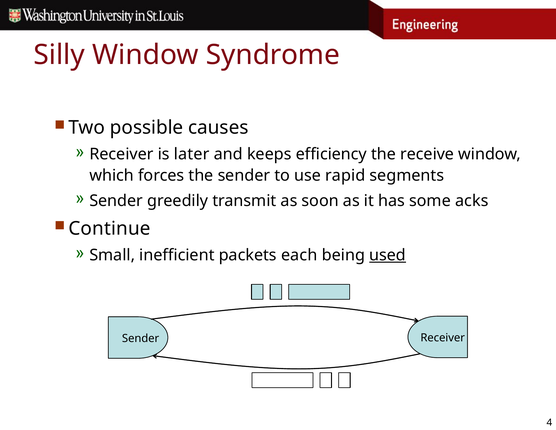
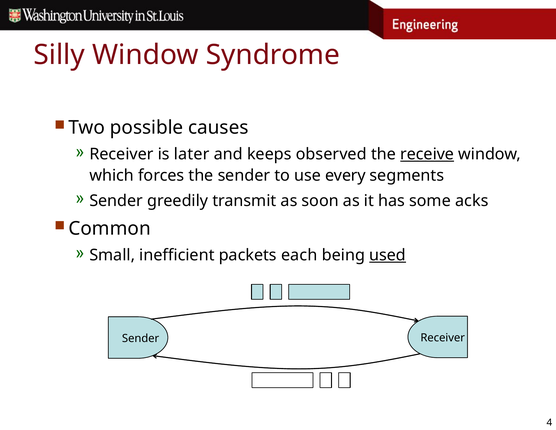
efficiency: efficiency -> observed (331, 154)
receive underline: none -> present (427, 154)
rapid: rapid -> every (345, 175)
Continue: Continue -> Common (110, 228)
